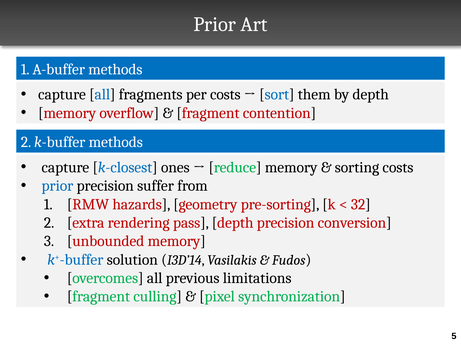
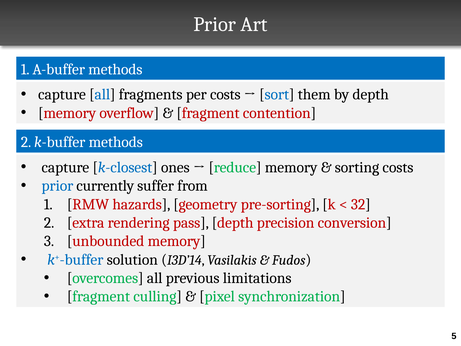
prior precision: precision -> currently (105, 186)
